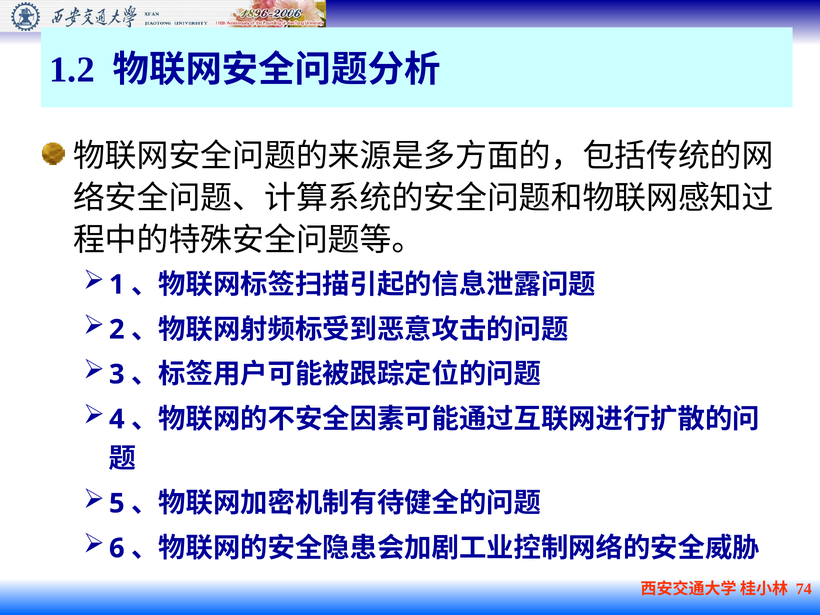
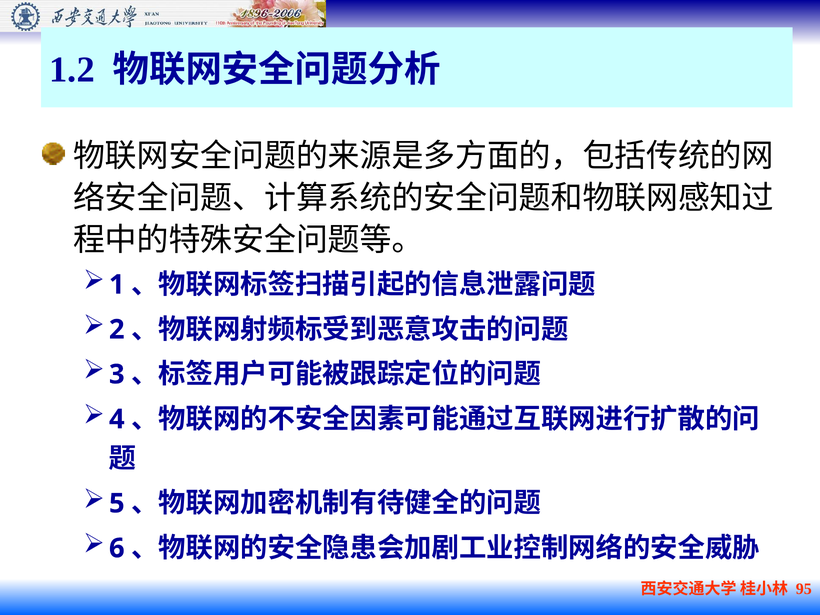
74: 74 -> 95 (804, 589)
